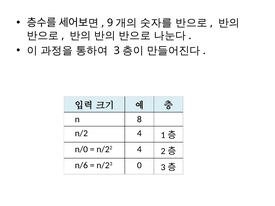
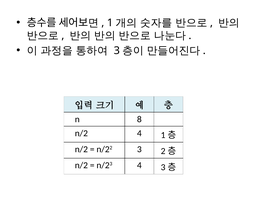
9: 9 -> 1 (110, 23)
n/0: n/0 -> n/2 (81, 149)
n/22 4: 4 -> 3 (139, 149)
n/6: n/6 -> n/2 (81, 165)
n/23 0: 0 -> 4 (139, 165)
